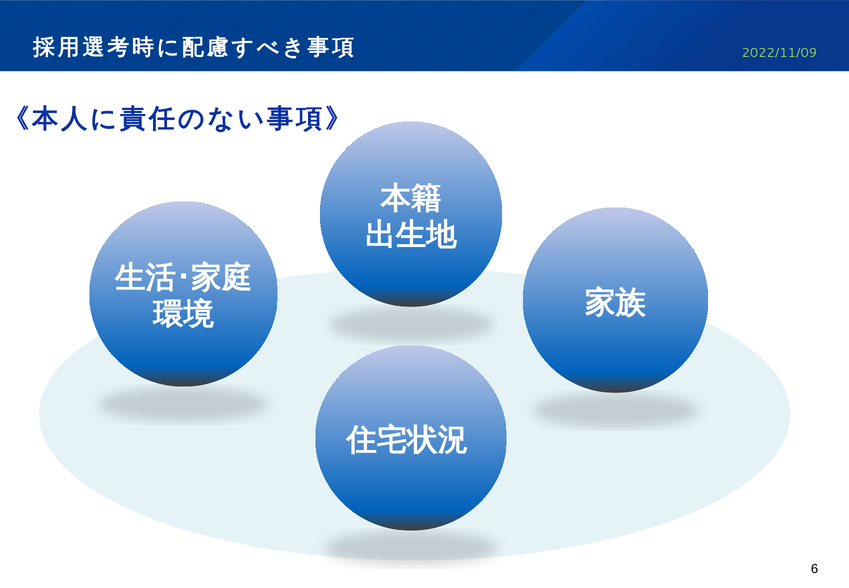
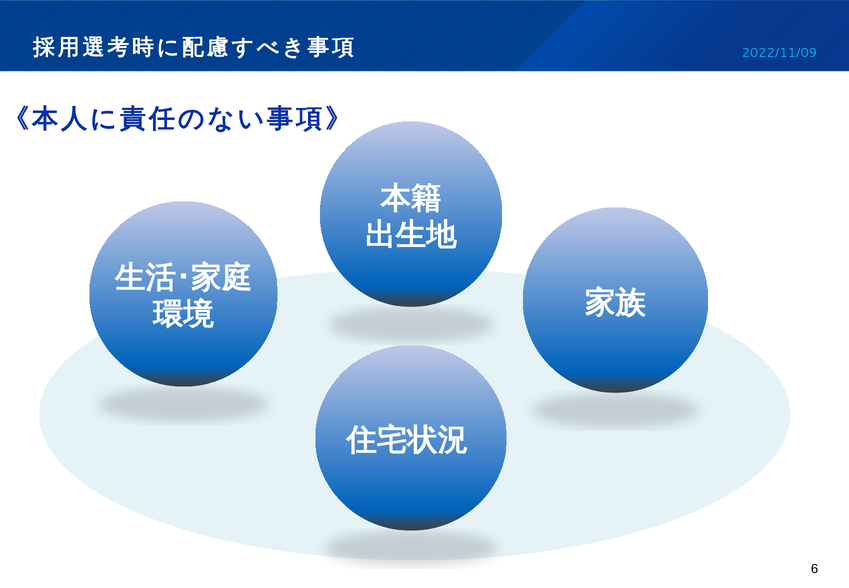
2022/11/09 colour: light green -> light blue (779, 53)
